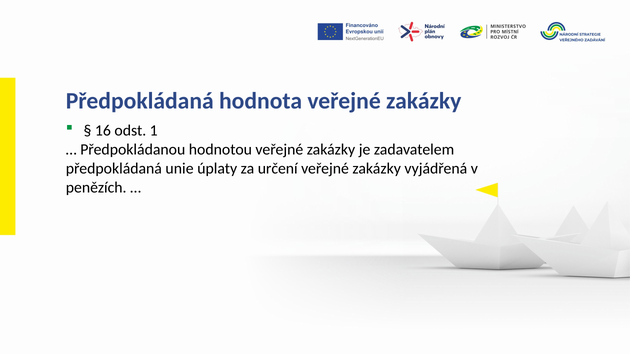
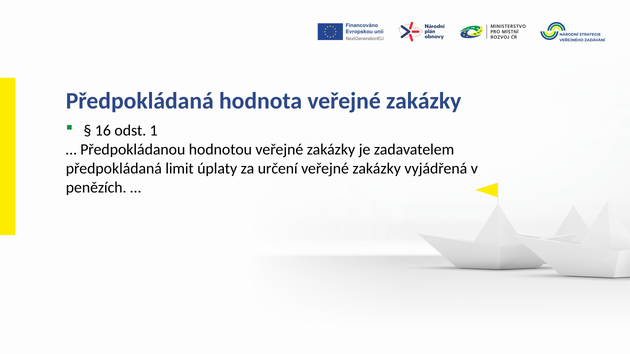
unie: unie -> limit (180, 169)
